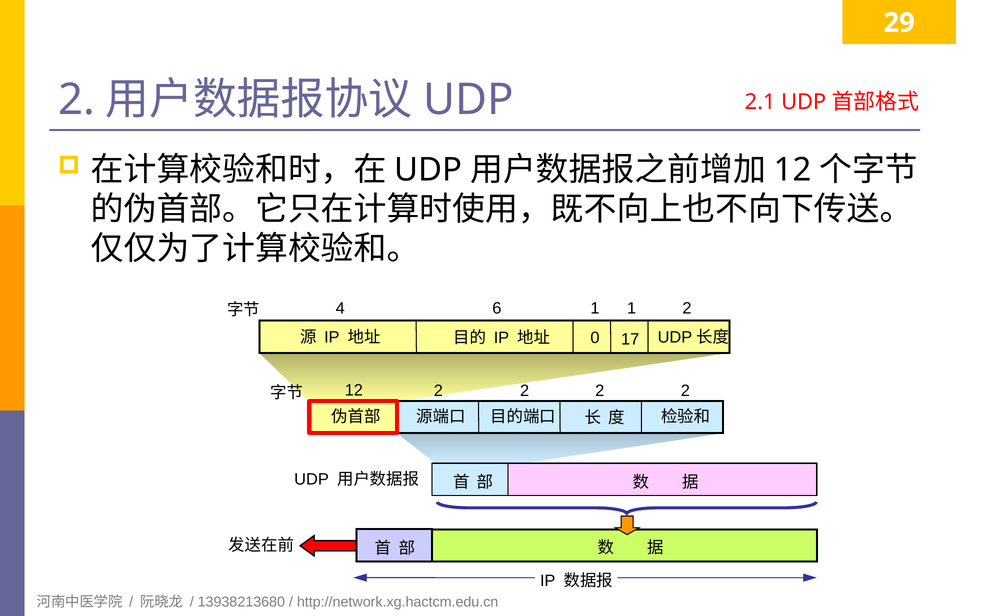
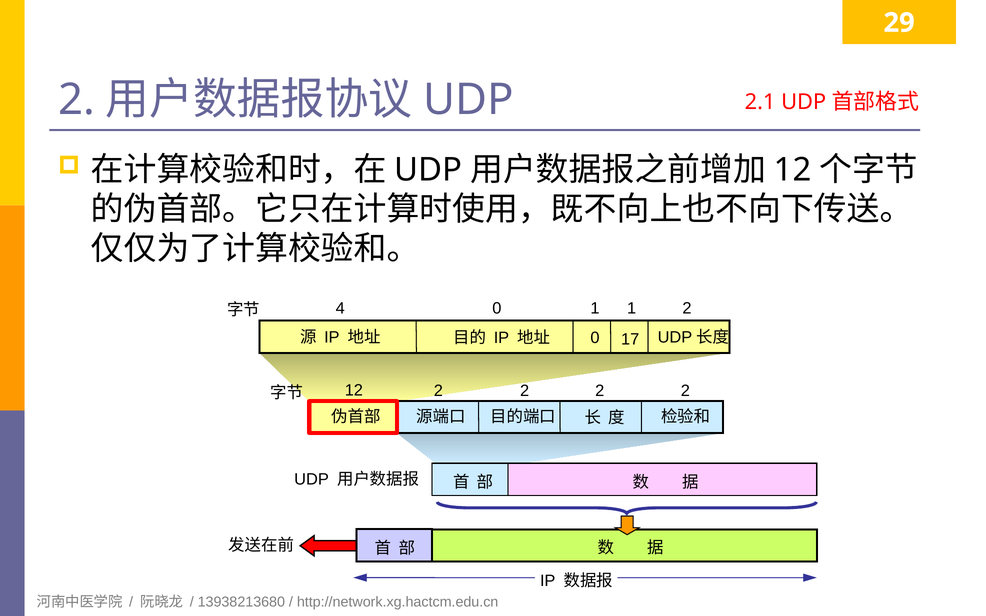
4 6: 6 -> 0 (497, 308)
